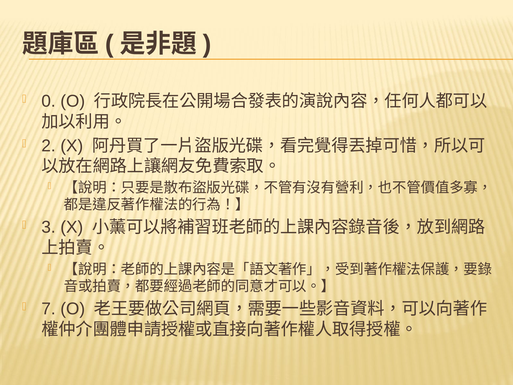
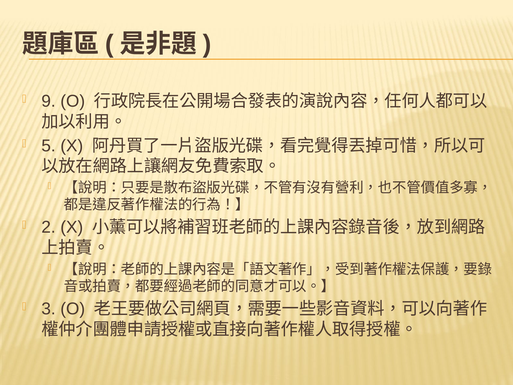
0: 0 -> 9 (49, 101)
2: 2 -> 5 (49, 146)
3: 3 -> 2 (49, 227)
7: 7 -> 3 (49, 309)
